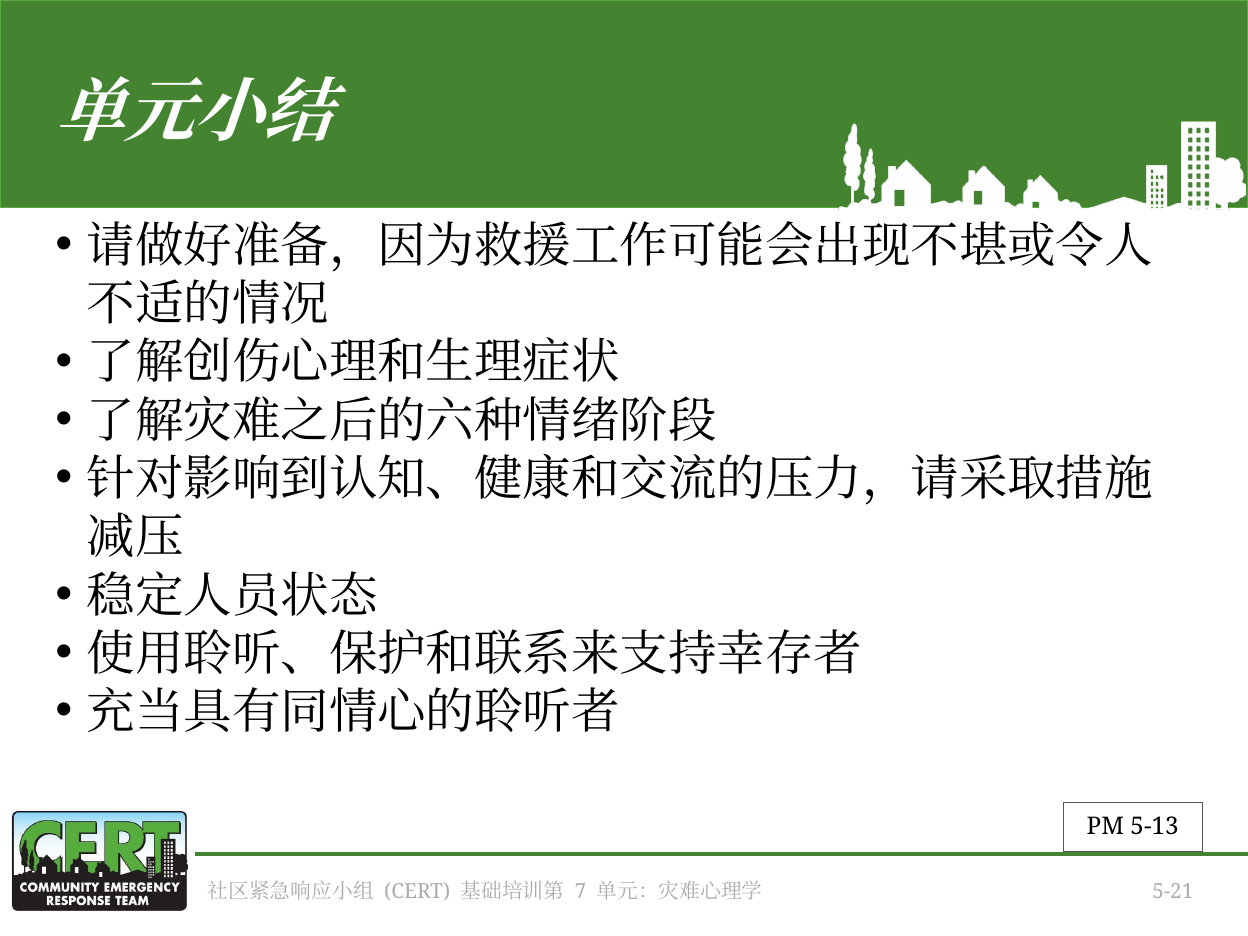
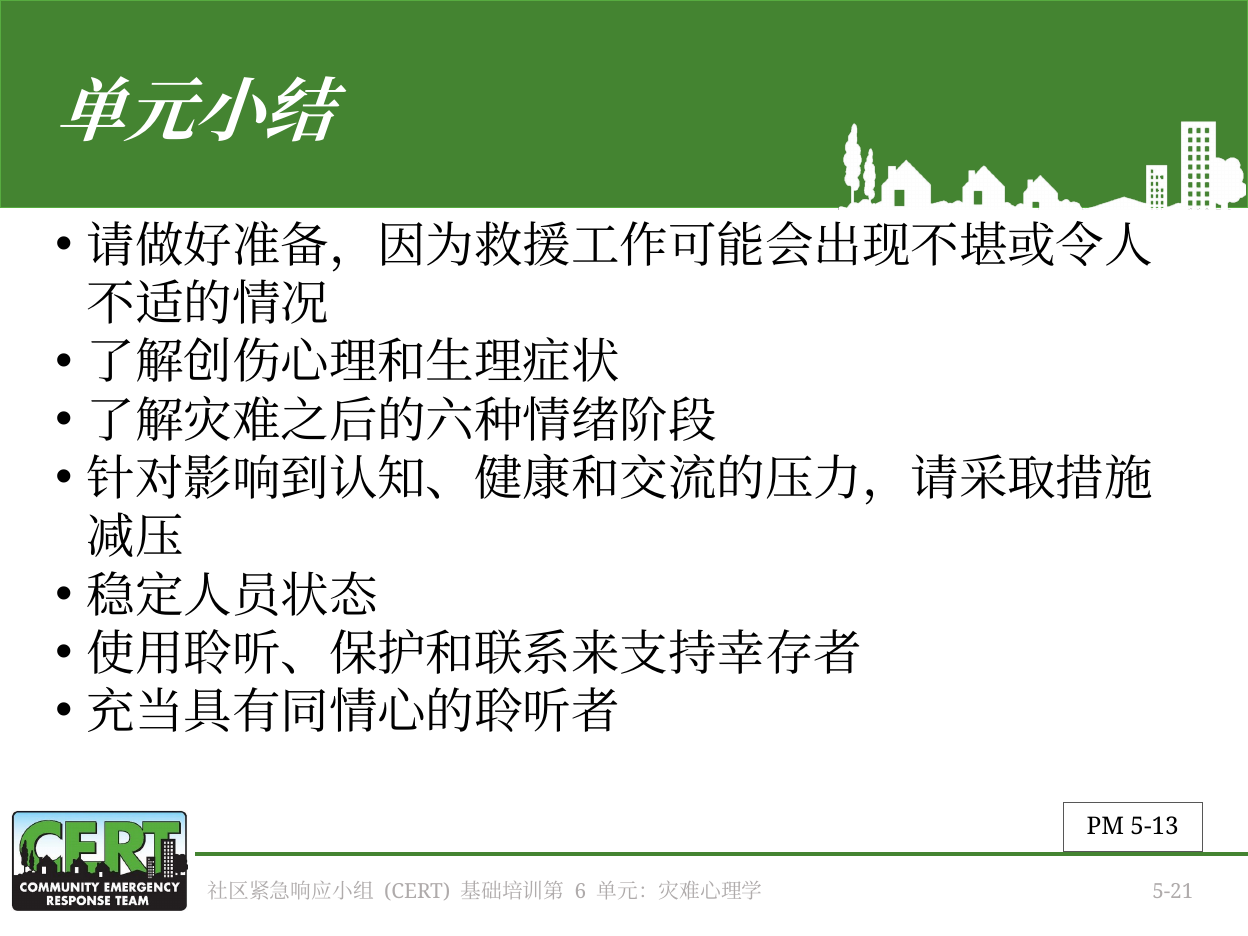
7: 7 -> 6 (581, 892)
